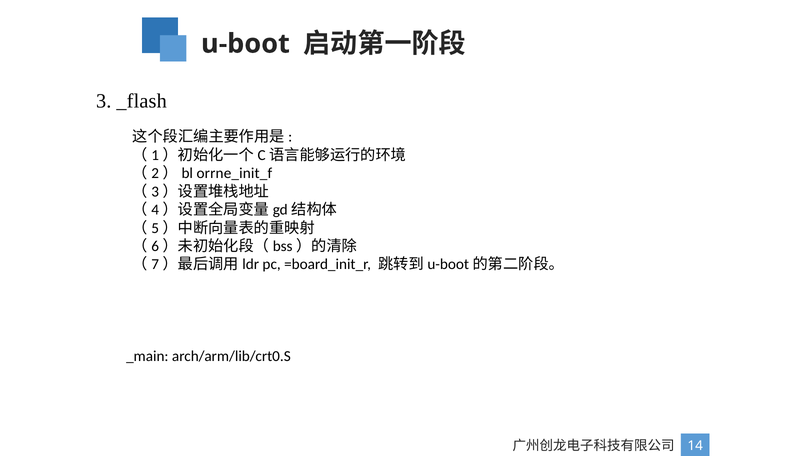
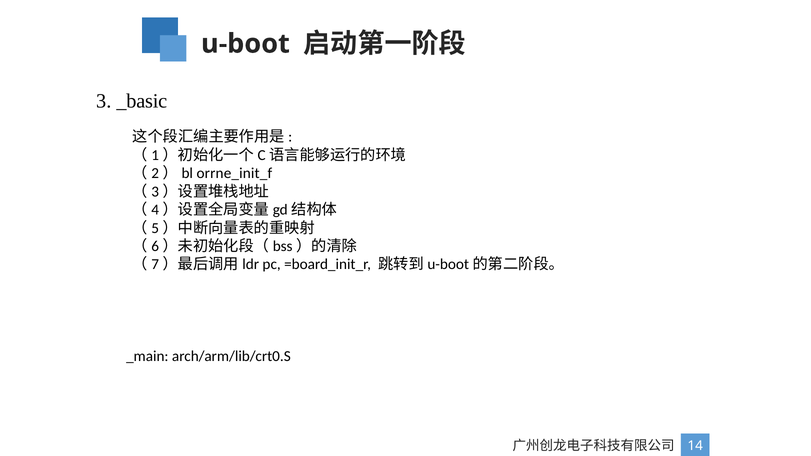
_flash: _flash -> _basic (142, 101)
